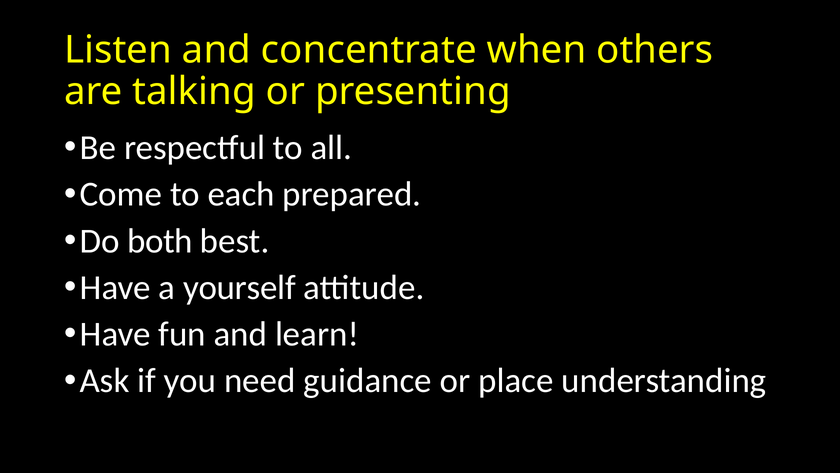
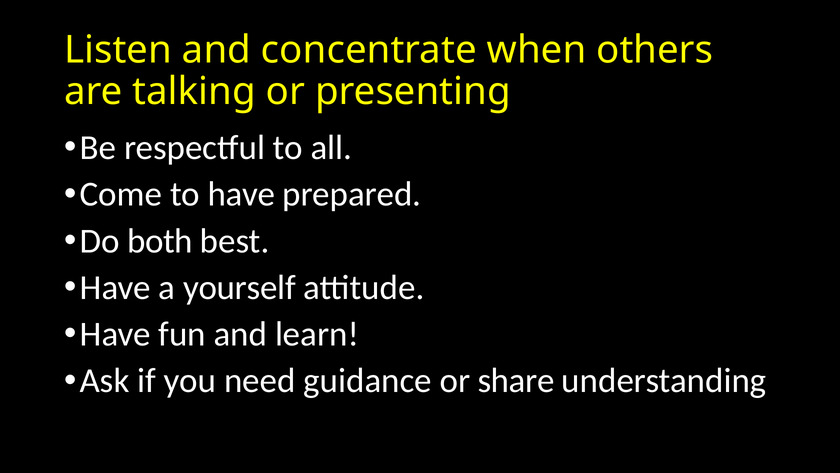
to each: each -> have (241, 194)
place: place -> share (516, 380)
